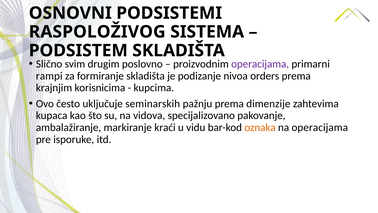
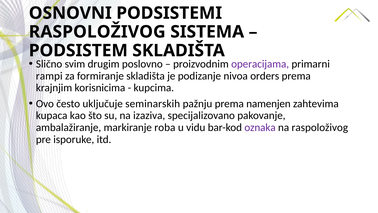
dimenzije: dimenzije -> namenjen (268, 103)
vidova: vidova -> izaziva (149, 115)
kraći: kraći -> roba (165, 127)
oznaka colour: orange -> purple (260, 127)
na operacijama: operacijama -> raspoloživog (320, 127)
